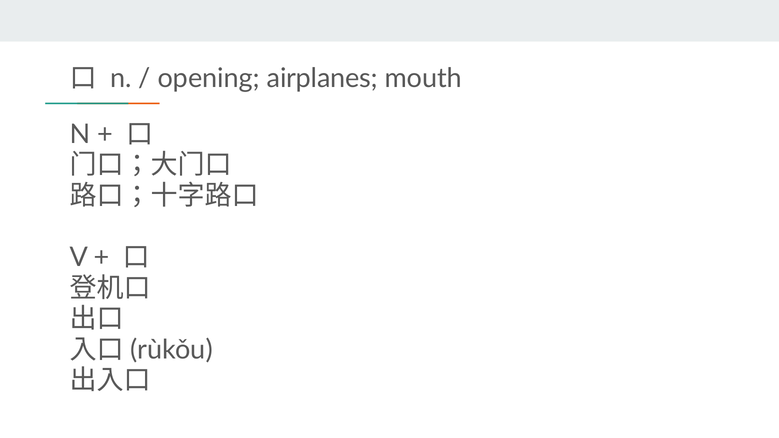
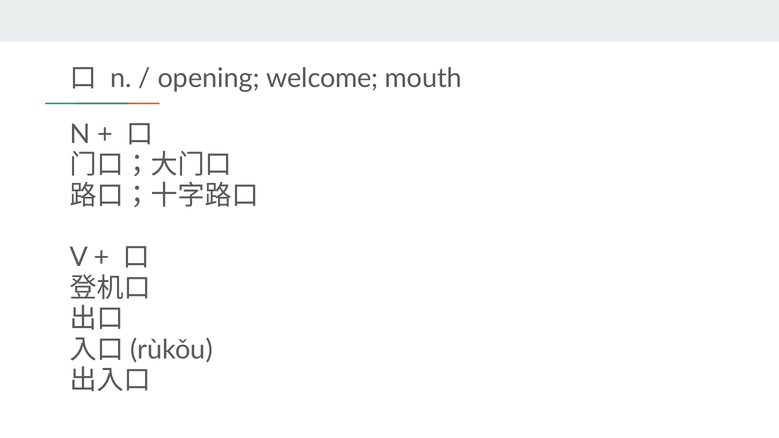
airplanes: airplanes -> welcome (322, 78)
